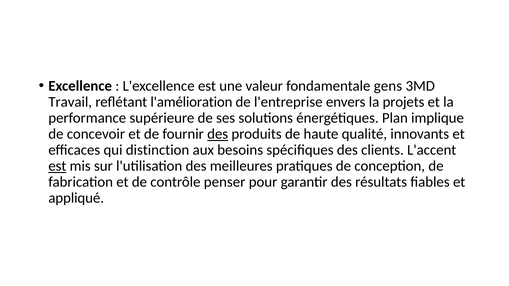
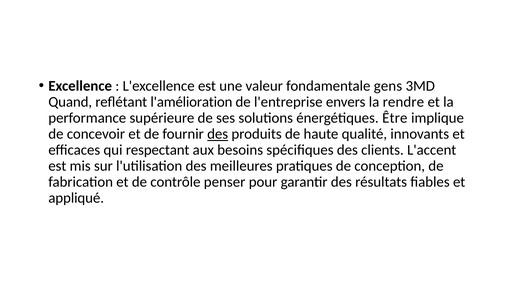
Travail: Travail -> Quand (70, 102)
projets: projets -> rendre (403, 102)
Plan: Plan -> Être (395, 118)
distinction: distinction -> respectant (158, 150)
est underline: present -> none (57, 166)
